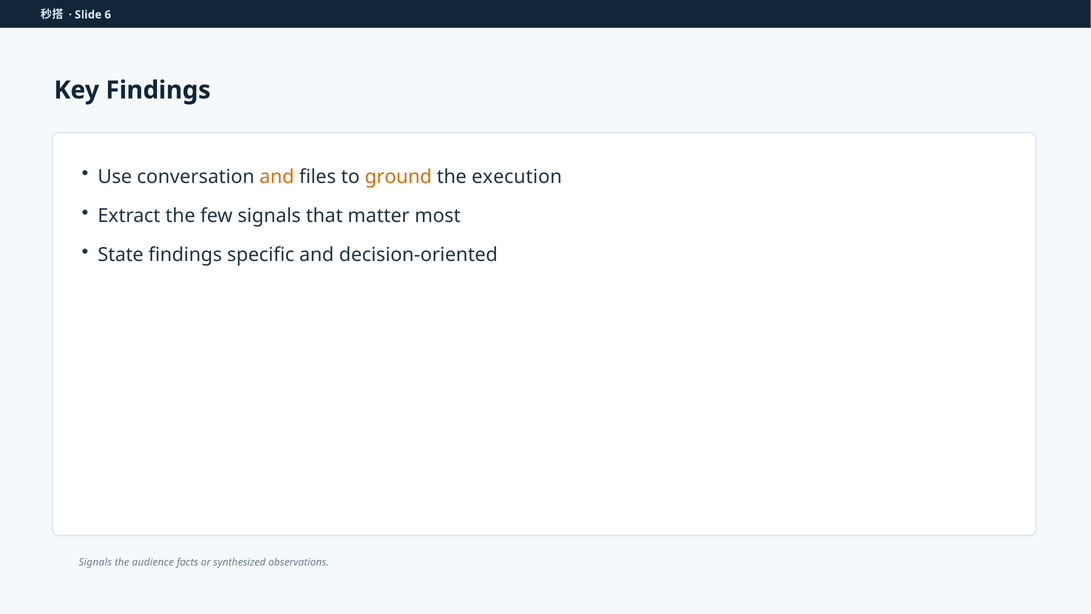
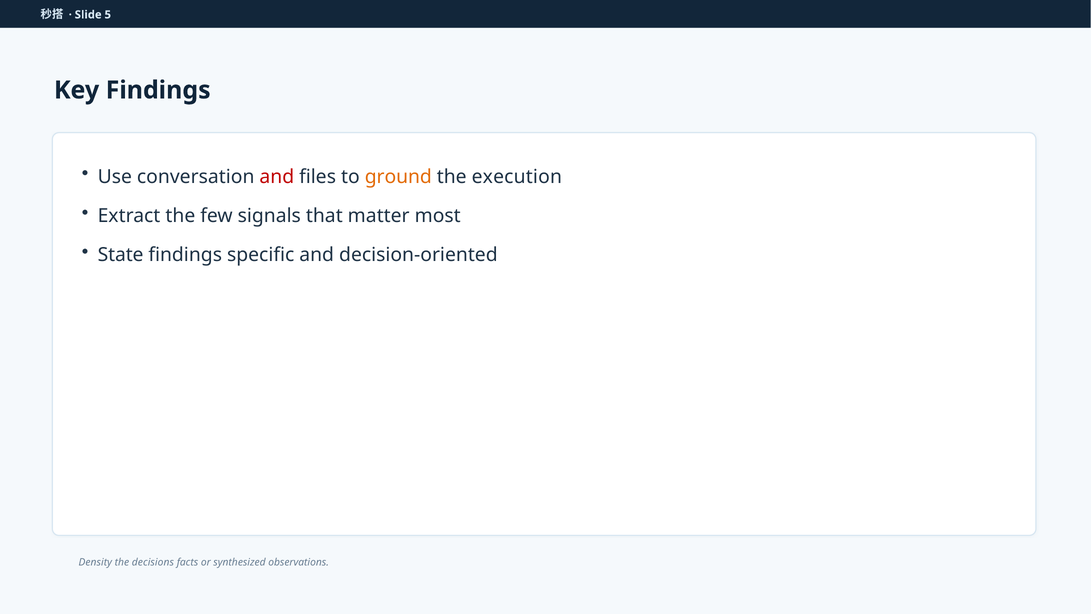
6: 6 -> 5 (108, 15)
and colour: orange -> red (277, 177)
Signals: Signals -> Density (95, 562)
audience: audience -> decisions (153, 562)
